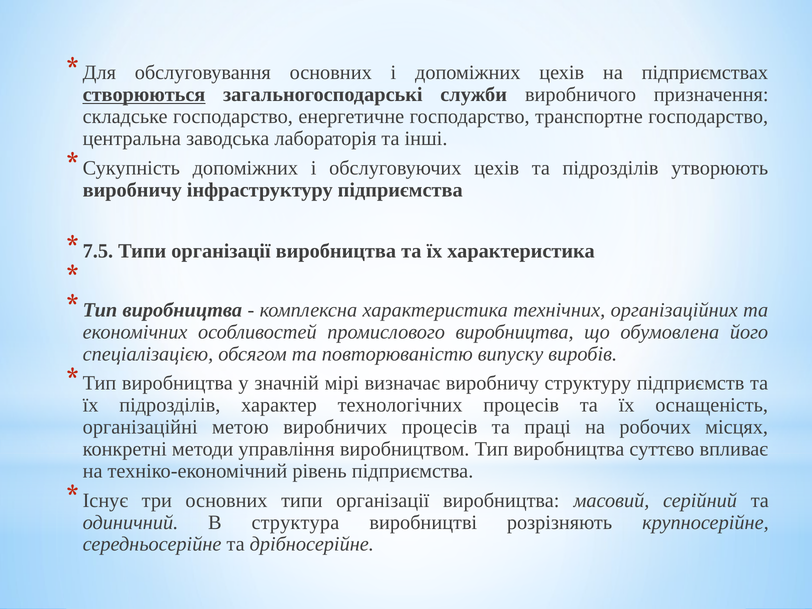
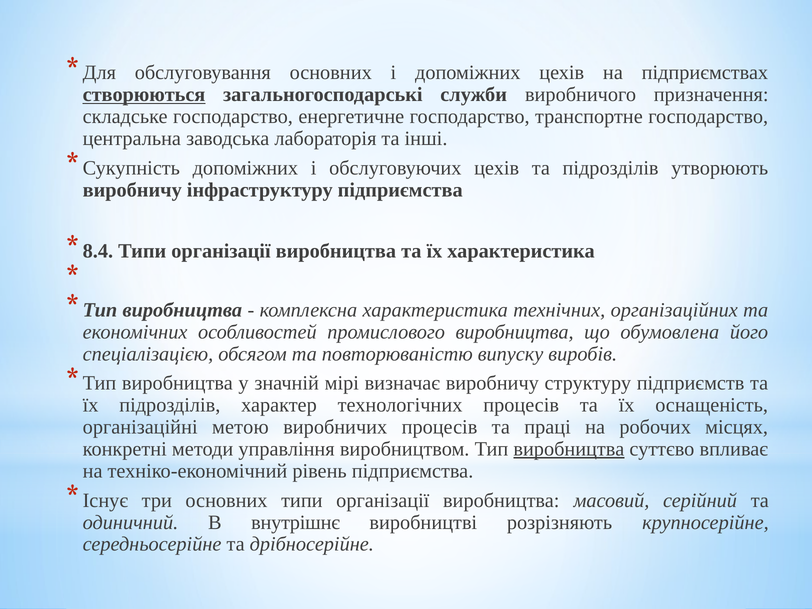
7.5: 7.5 -> 8.4 (98, 251)
виробництва underline: none -> present (569, 449)
структура: структура -> внутрішнє (296, 522)
